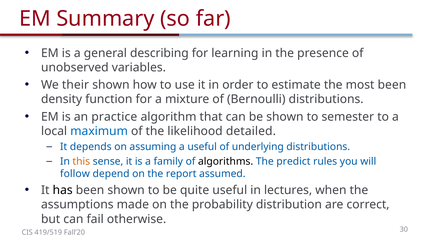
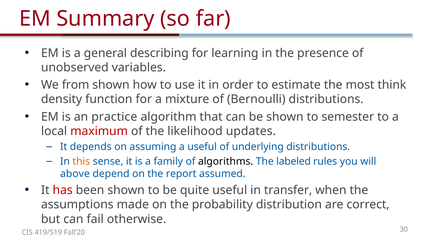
their: their -> from (76, 85)
most been: been -> think (392, 85)
maximum colour: blue -> red (99, 131)
detailed: detailed -> updates (251, 131)
predict: predict -> labeled (294, 162)
follow: follow -> above (75, 174)
has colour: black -> red (63, 190)
lectures: lectures -> transfer (288, 190)
